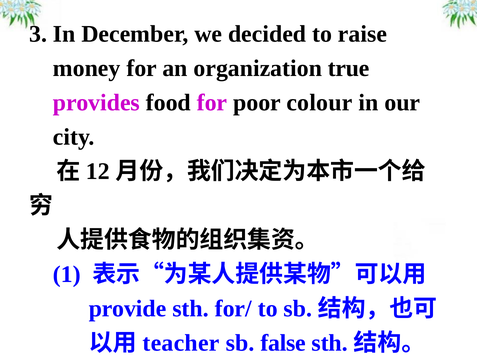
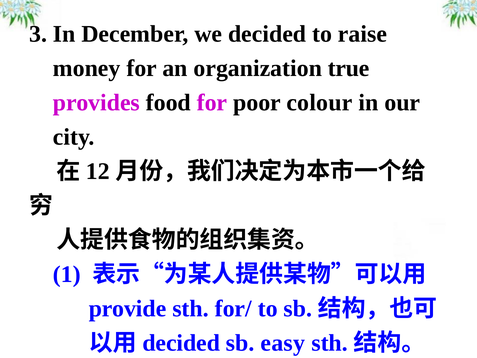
teacher: teacher -> decided (181, 343)
false: false -> easy (283, 343)
